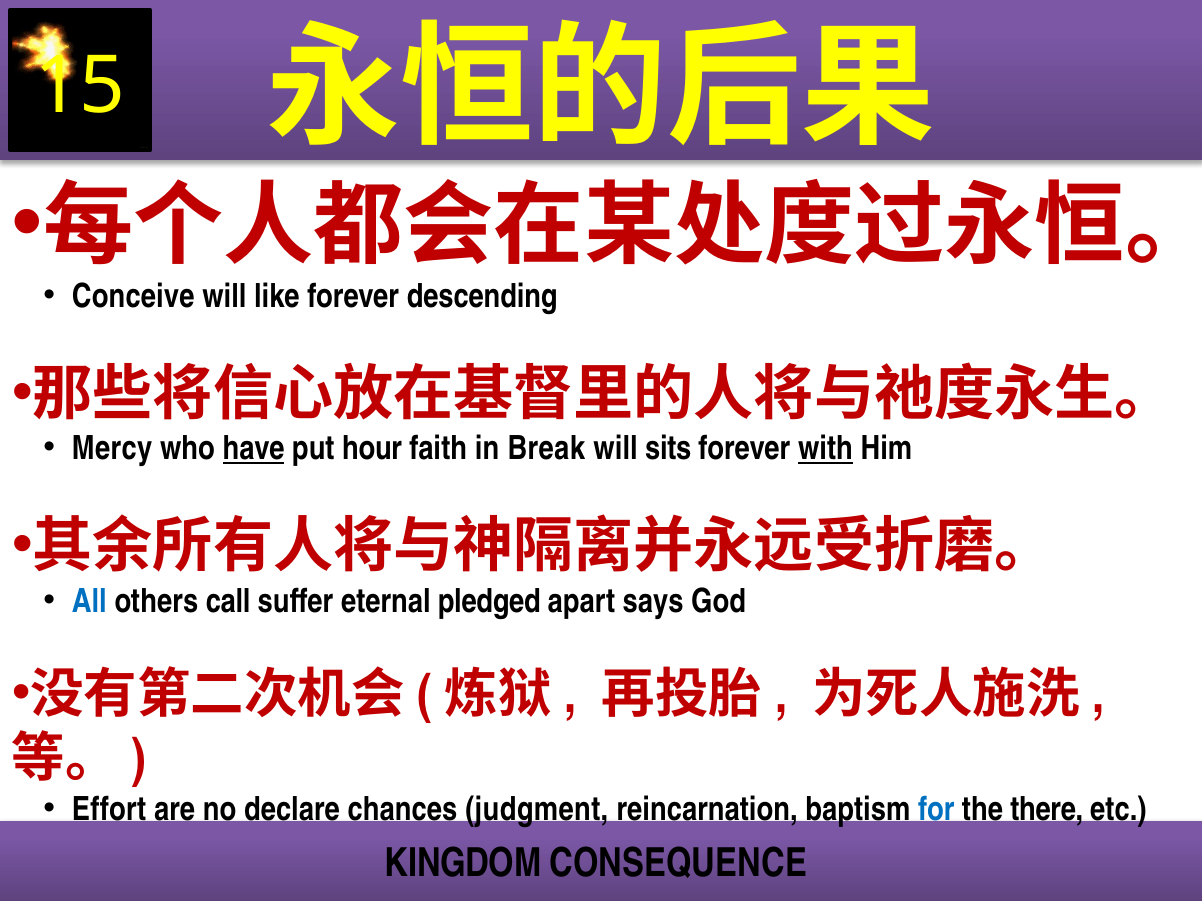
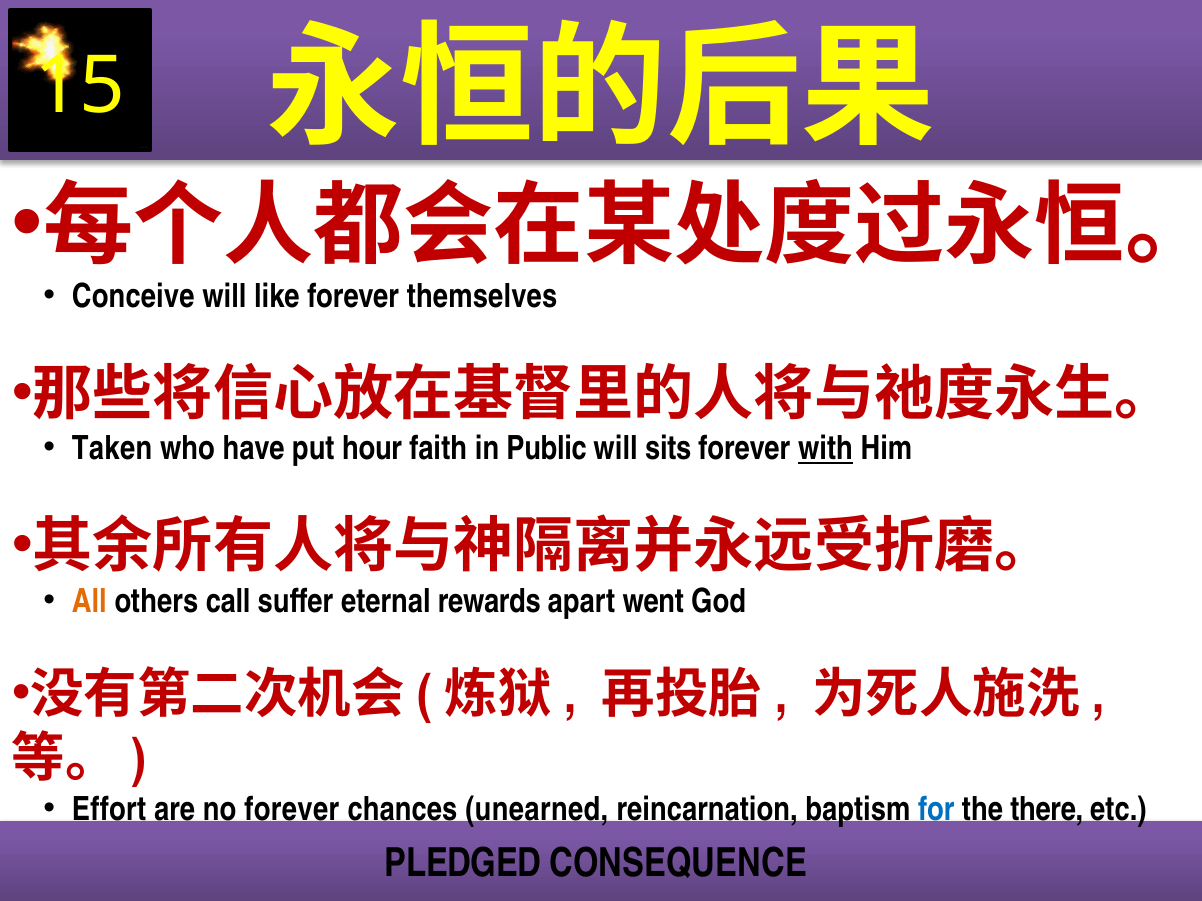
descending: descending -> themselves (482, 297)
Mercy: Mercy -> Taken (112, 449)
have underline: present -> none (254, 449)
Break: Break -> Public (547, 449)
All colour: blue -> orange (89, 601)
pledged: pledged -> rewards (489, 601)
says: says -> went (653, 601)
no declare: declare -> forever (292, 810)
judgment: judgment -> unearned (537, 810)
KINGDOM: KINGDOM -> PLEDGED (463, 864)
